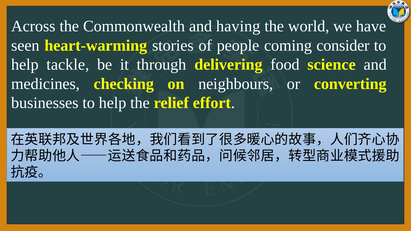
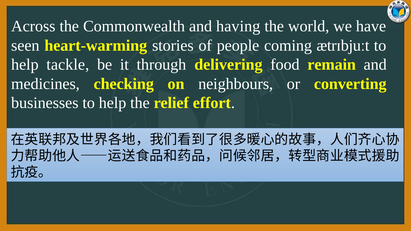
consider: consider -> ætrɪbjuːt (343, 45)
science: science -> remain (332, 65)
